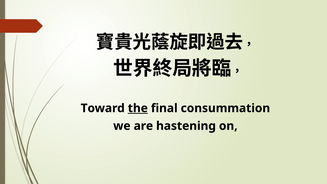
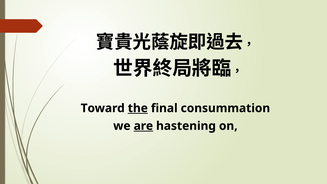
are underline: none -> present (143, 126)
